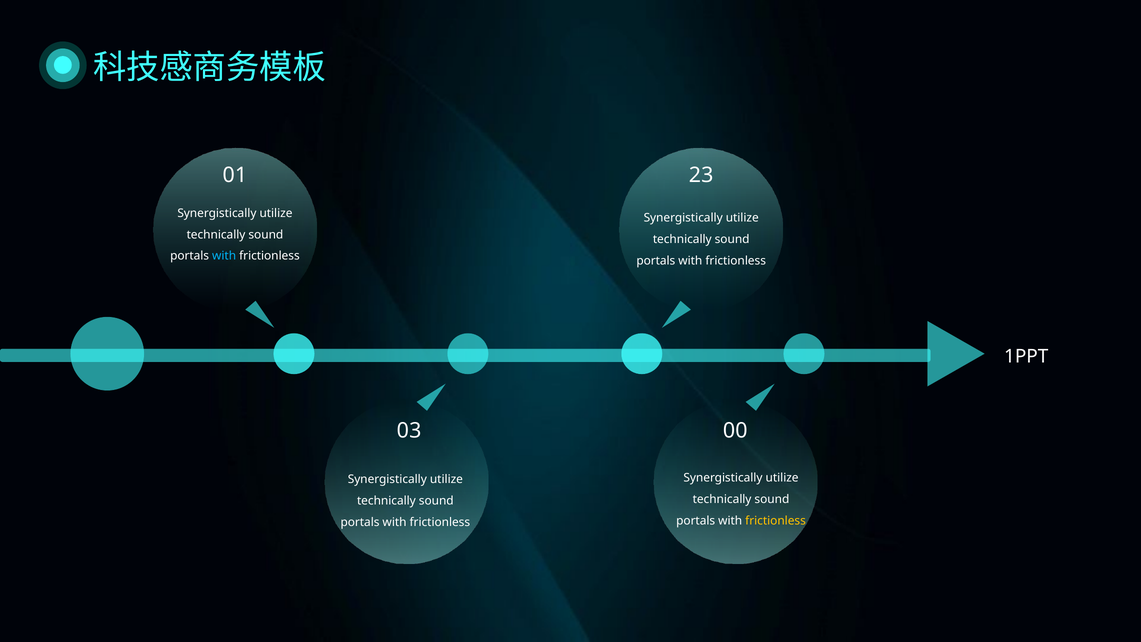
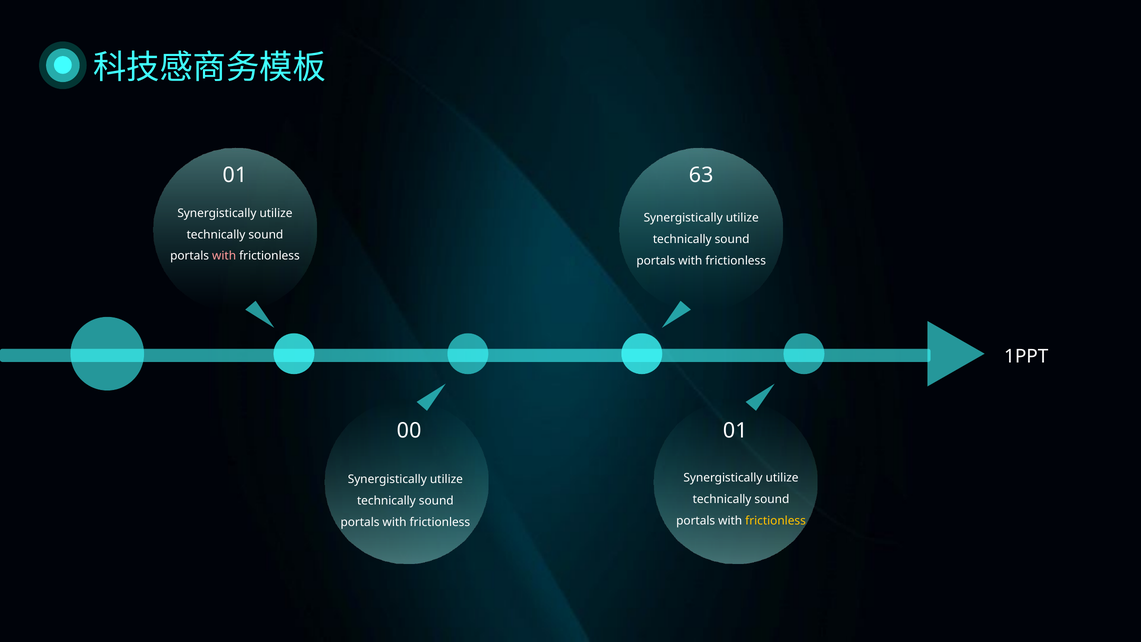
2: 2 -> 6 (695, 175)
with colour: light blue -> pink (224, 256)
3: 3 -> 0 (415, 431)
0: 0 -> 1 (741, 431)
